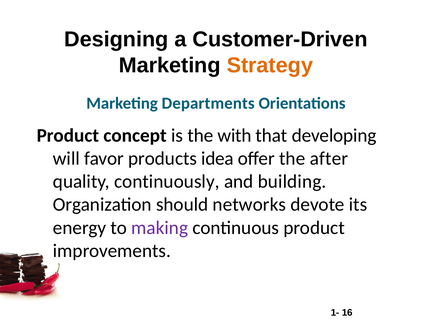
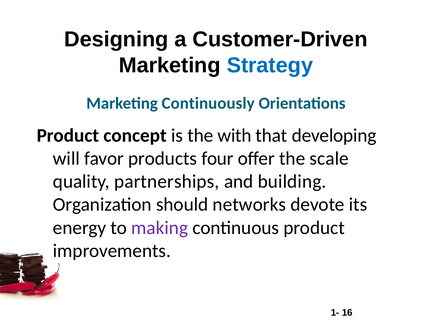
Strategy colour: orange -> blue (270, 65)
Departments: Departments -> Continuously (208, 103)
idea: idea -> four (217, 159)
after: after -> scale (329, 159)
continuously: continuously -> partnerships (167, 182)
